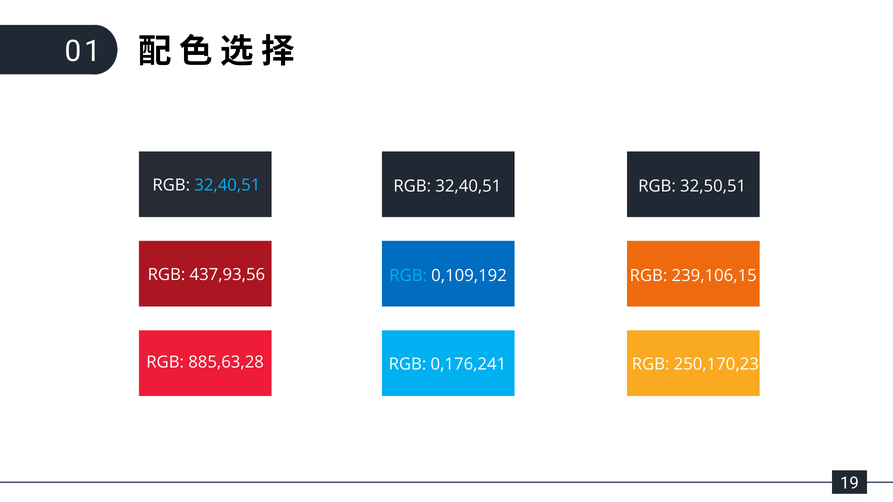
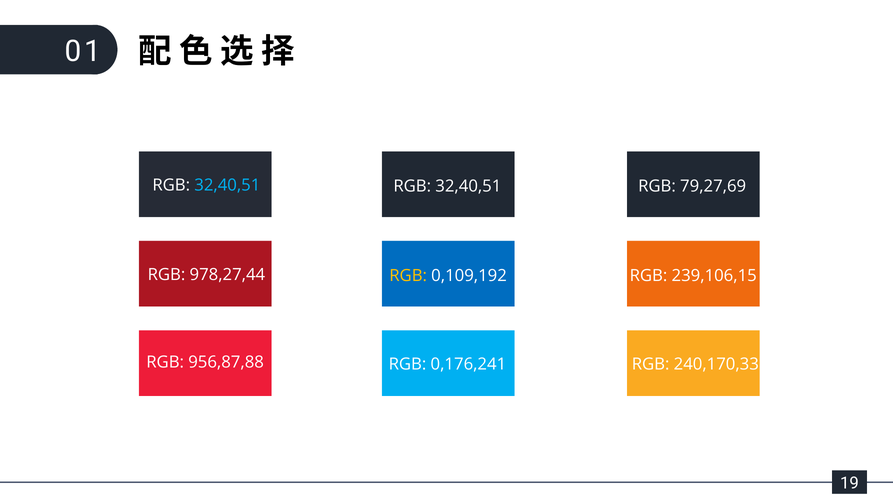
32,50,51: 32,50,51 -> 79,27,69 (713, 187)
437,93,56: 437,93,56 -> 978,27,44 (227, 275)
RGB colour: light blue -> yellow (408, 276)
885,63,28: 885,63,28 -> 956,87,88 (226, 363)
250,170,23: 250,170,23 -> 240,170,33 (716, 364)
